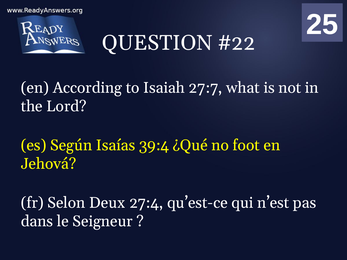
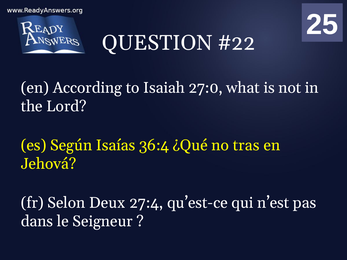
27:7: 27:7 -> 27:0 (206, 88)
39:4: 39:4 -> 36:4 (154, 145)
foot: foot -> tras (246, 145)
